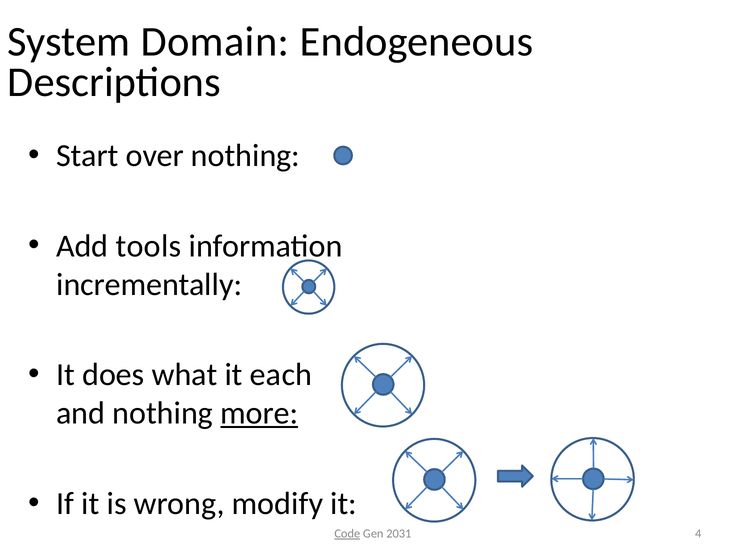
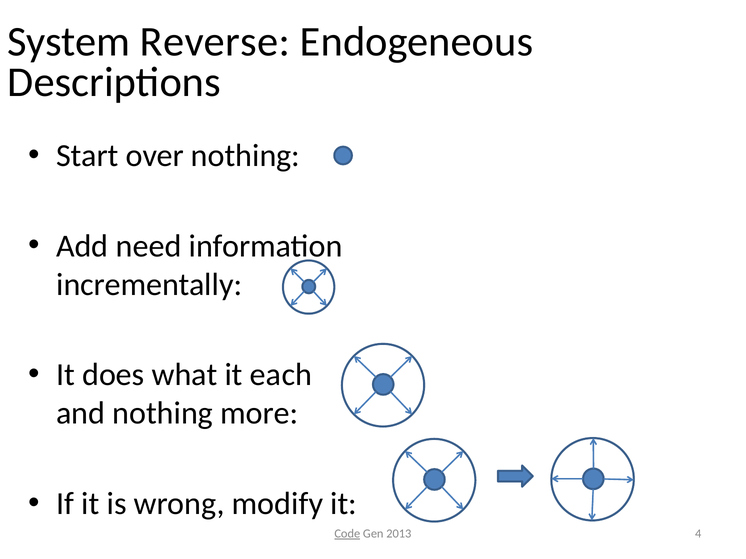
Domain: Domain -> Reverse (215, 42)
tools: tools -> need (149, 246)
more underline: present -> none (259, 414)
2031: 2031 -> 2013 (399, 534)
